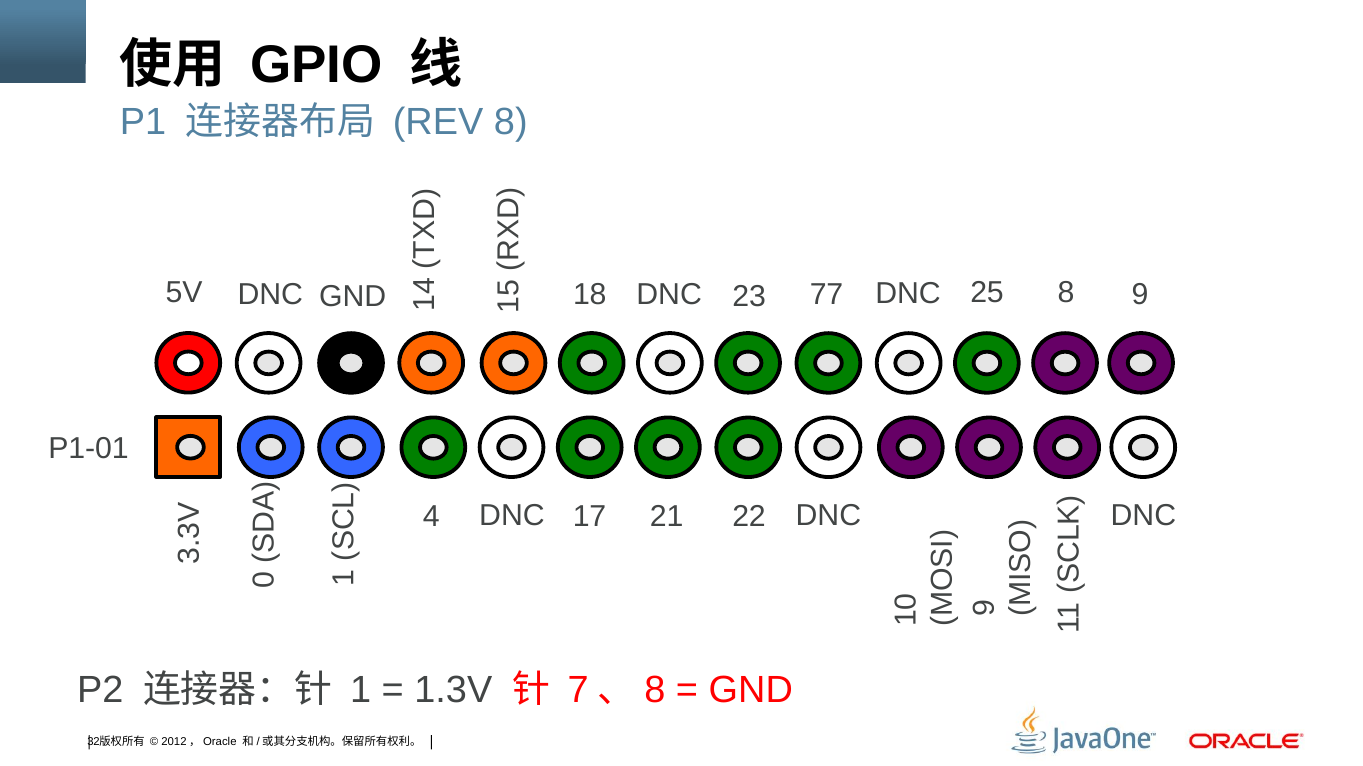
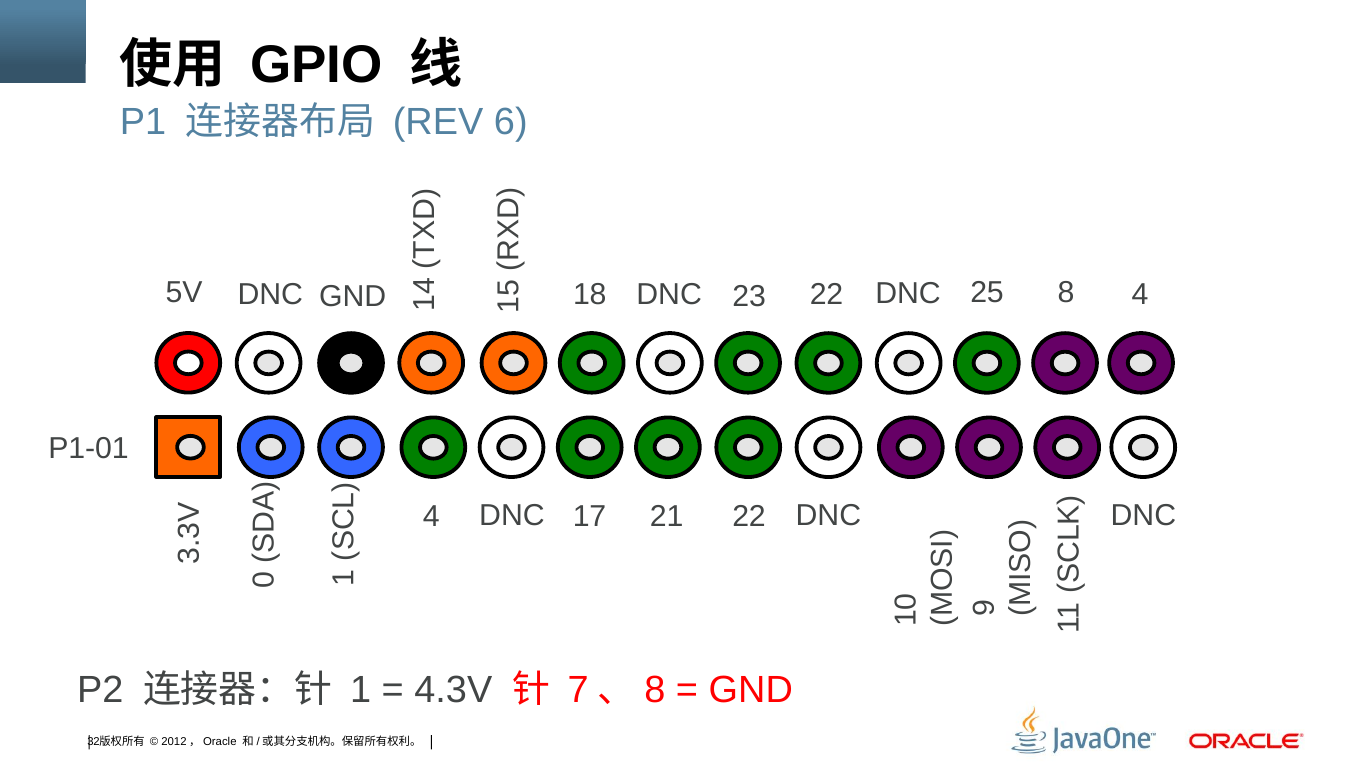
REV 8: 8 -> 6 (511, 122)
23 77: 77 -> 22 (827, 294)
8 9: 9 -> 4 (1140, 294)
1.3V: 1.3V -> 4.3V (453, 691)
